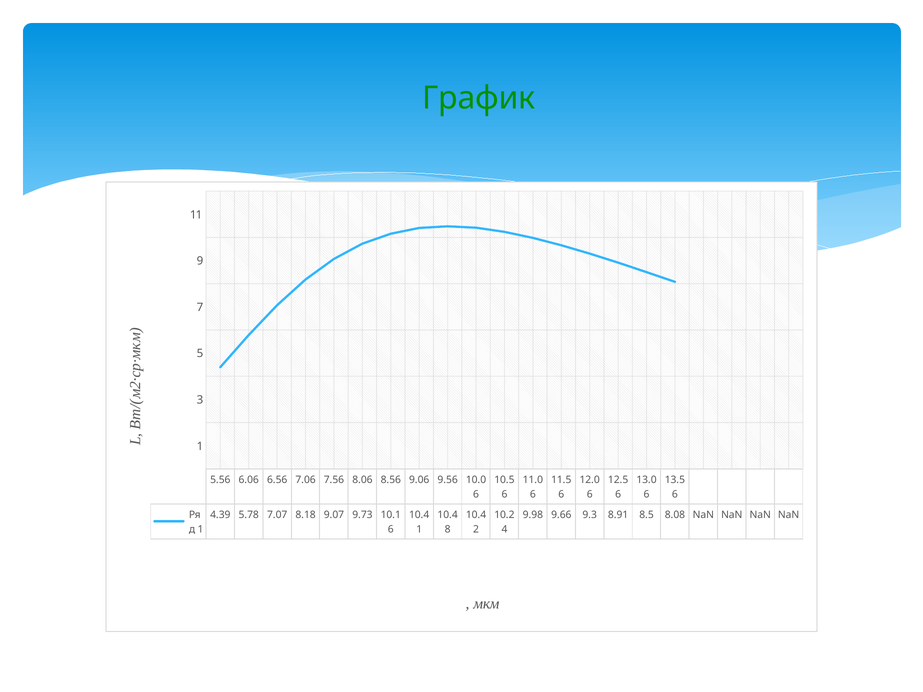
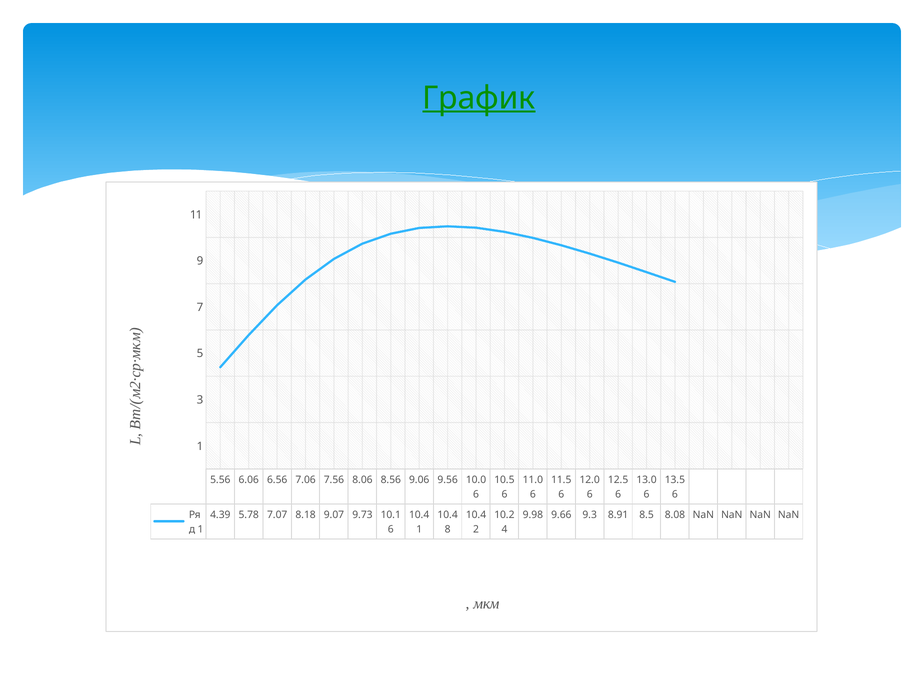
График underline: none -> present (479, 98)
